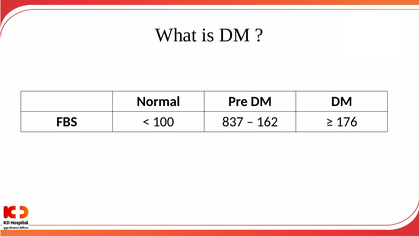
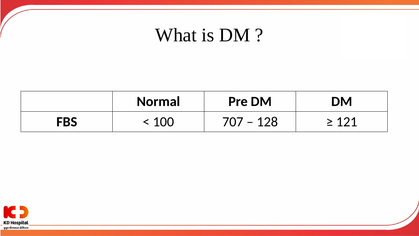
837: 837 -> 707 (233, 122)
162: 162 -> 128 (267, 122)
176: 176 -> 121 (347, 122)
